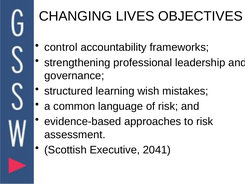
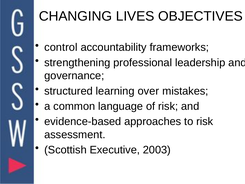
wish: wish -> over (148, 91)
2041: 2041 -> 2003 (157, 150)
